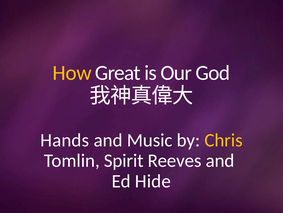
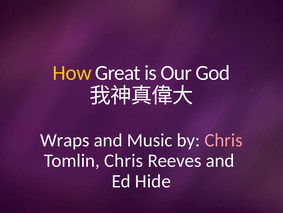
Hands: Hands -> Wraps (65, 140)
Chris colour: yellow -> pink (224, 140)
Tomlin Spirit: Spirit -> Chris (124, 160)
